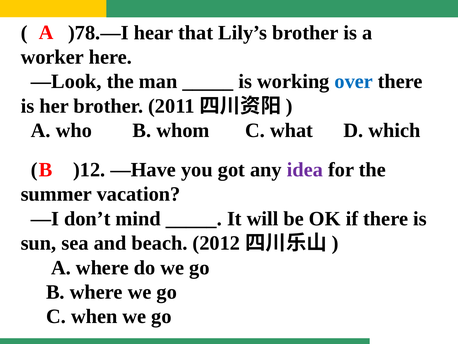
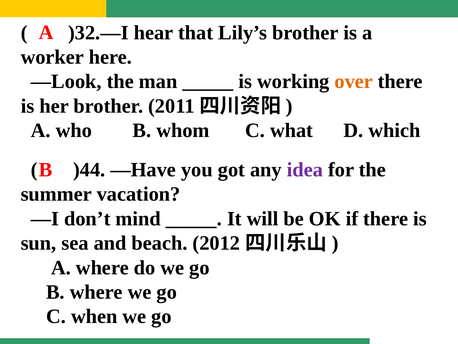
)78.—I: )78.—I -> )32.—I (98, 33)
over colour: blue -> orange (354, 81)
)12: )12 -> )44 (89, 170)
